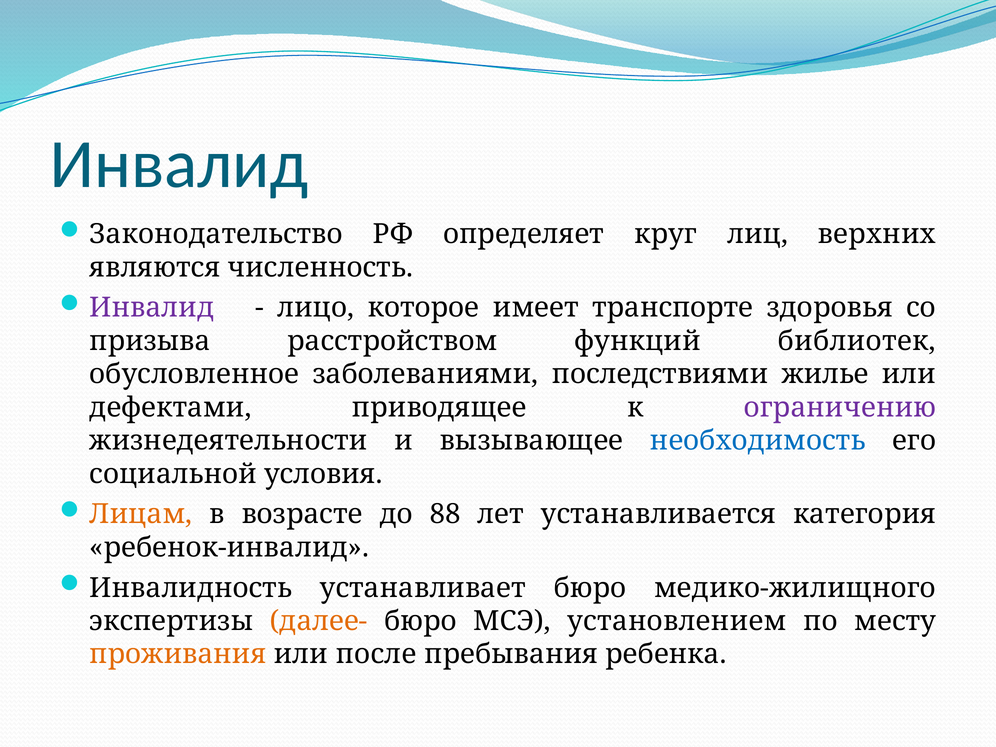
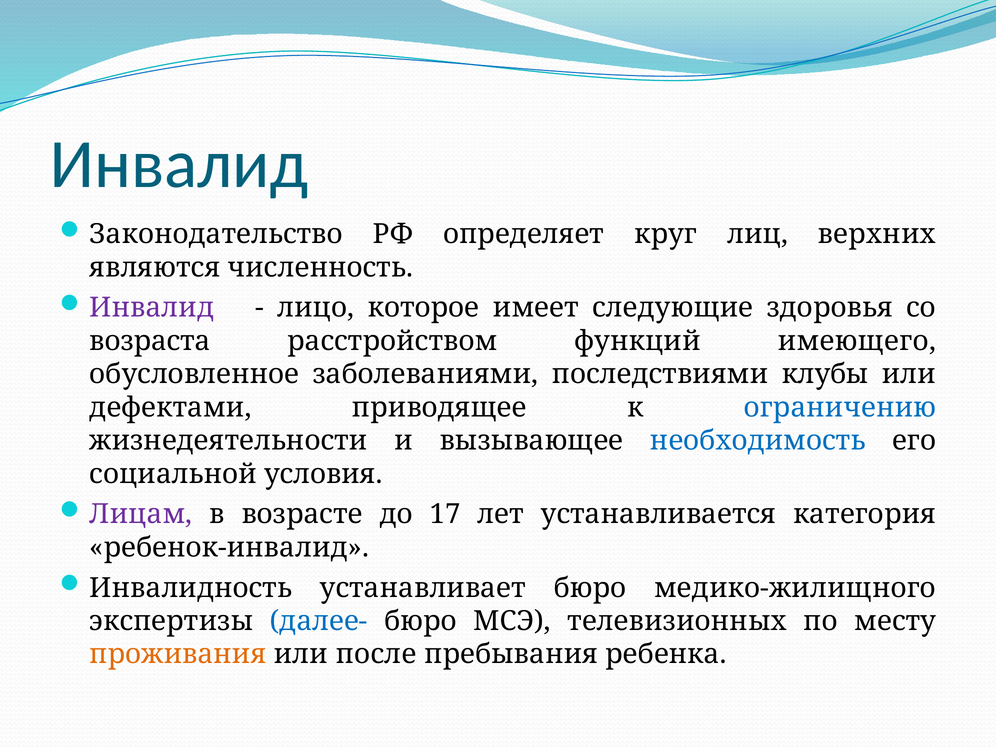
транспорте: транспорте -> следующие (673, 308)
призыва: призыва -> возраста (150, 341)
библиотек: библиотек -> имеющего (857, 341)
жилье: жилье -> клубы (825, 374)
ограничению colour: purple -> blue (840, 407)
Лицам colour: orange -> purple (141, 514)
88: 88 -> 17 (445, 514)
далее- colour: orange -> blue (319, 621)
установлением: установлением -> телевизионных (677, 621)
